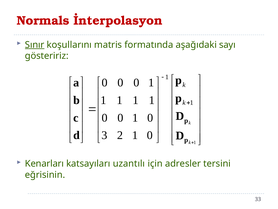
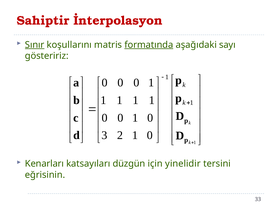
Normals: Normals -> Sahiptir (43, 21)
formatında underline: none -> present (149, 45)
uzantılı: uzantılı -> düzgün (129, 163)
adresler: adresler -> yinelidir (183, 163)
